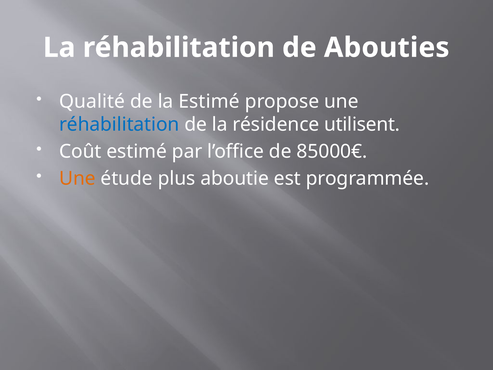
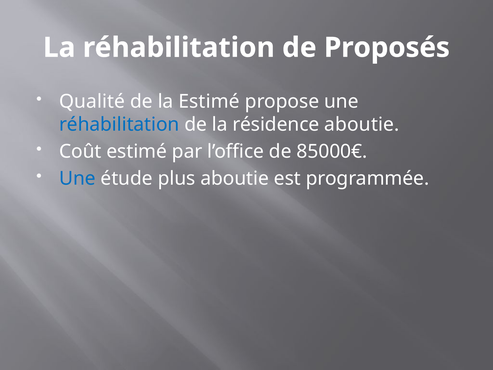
Abouties: Abouties -> Proposés (387, 48)
résidence utilisent: utilisent -> aboutie (362, 125)
Une colour: orange -> blue (77, 178)
